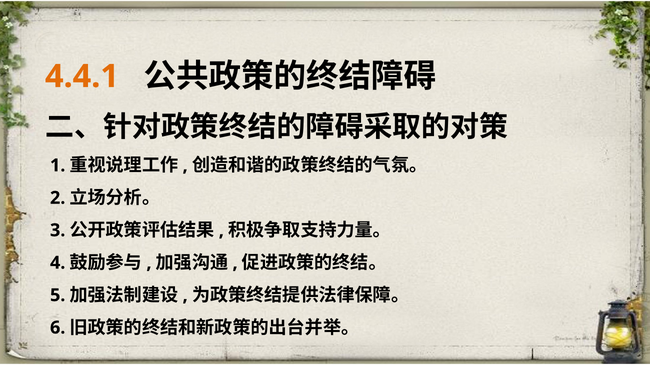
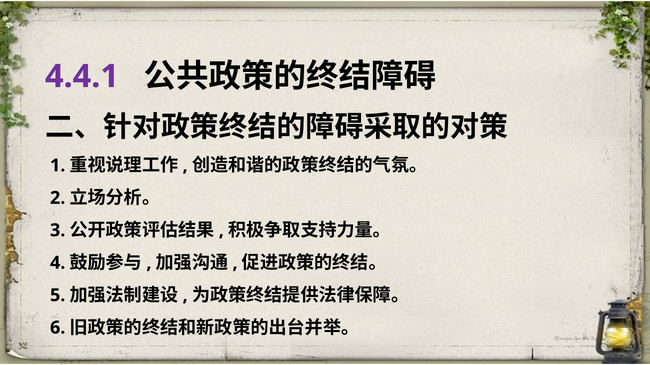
4.4.1 colour: orange -> purple (82, 76)
